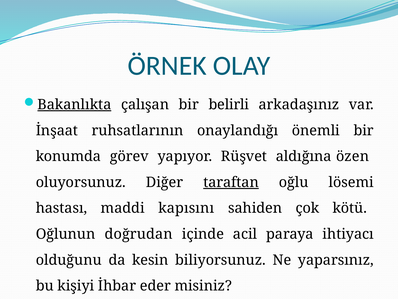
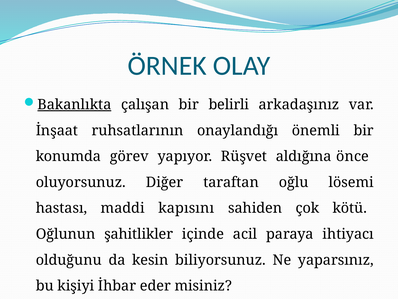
özen: özen -> önce (353, 156)
taraftan underline: present -> none (231, 182)
doğrudan: doğrudan -> şahitlikler (139, 234)
